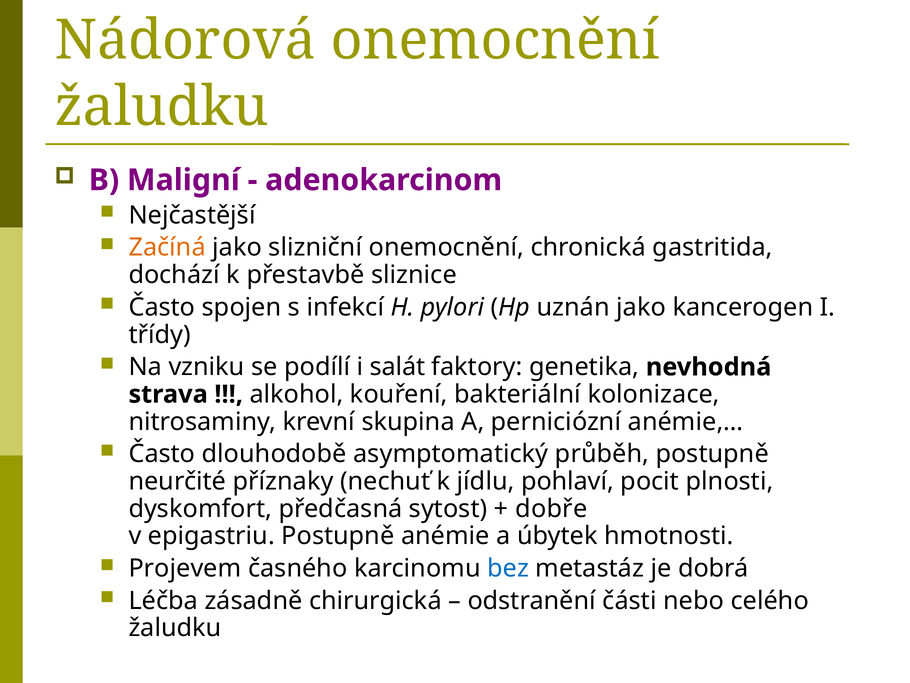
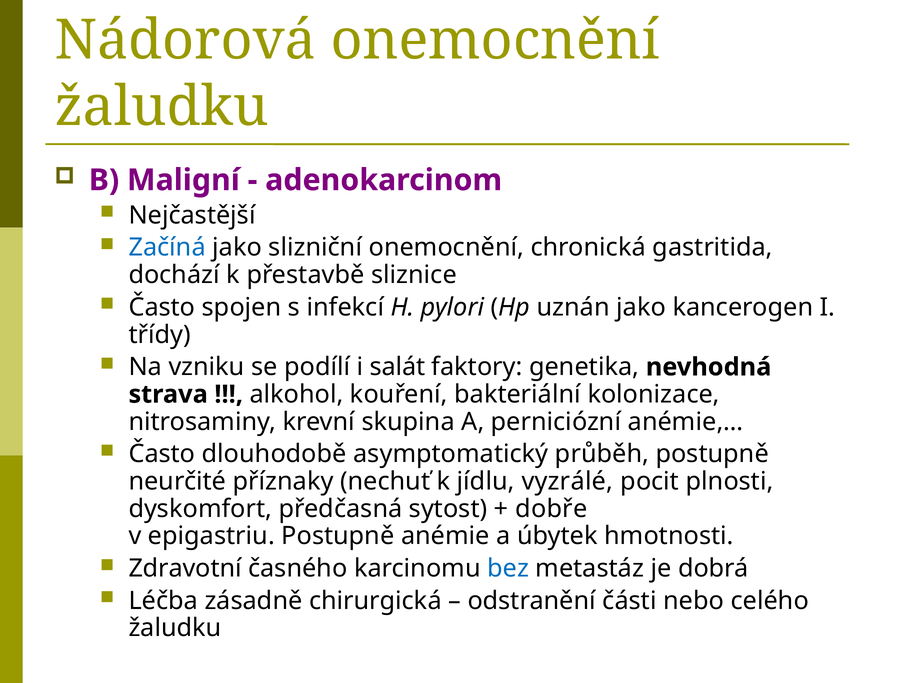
Začíná colour: orange -> blue (167, 247)
pohlaví: pohlaví -> vyzrálé (567, 481)
Projevem: Projevem -> Zdravotní (185, 568)
